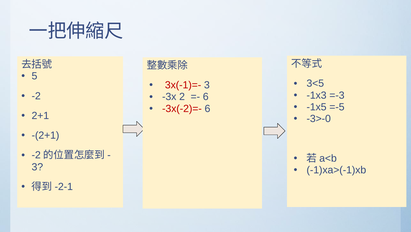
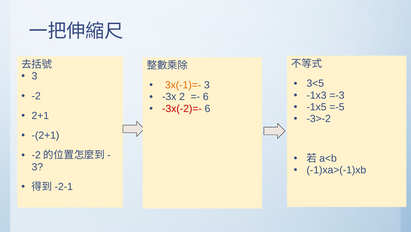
5: 5 -> 3 (35, 76)
3x(-1)=- colour: red -> orange (183, 85)
-3>-0: -3>-0 -> -3>-2 (319, 118)
